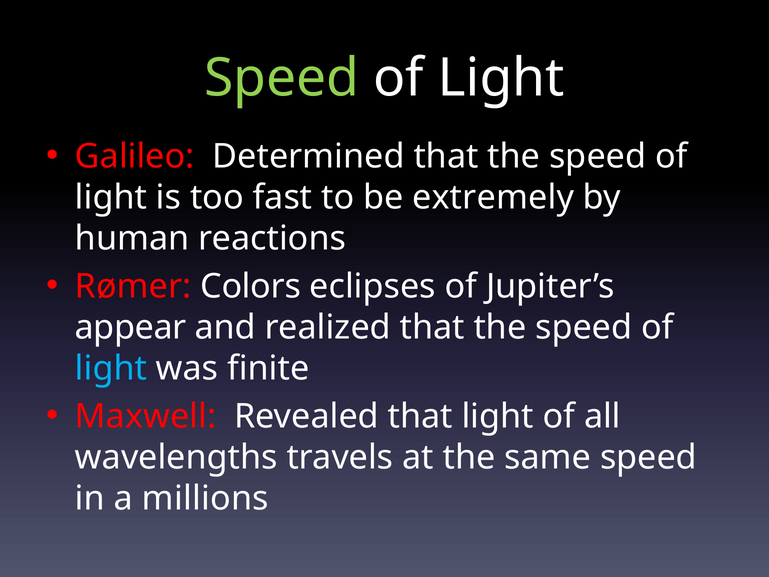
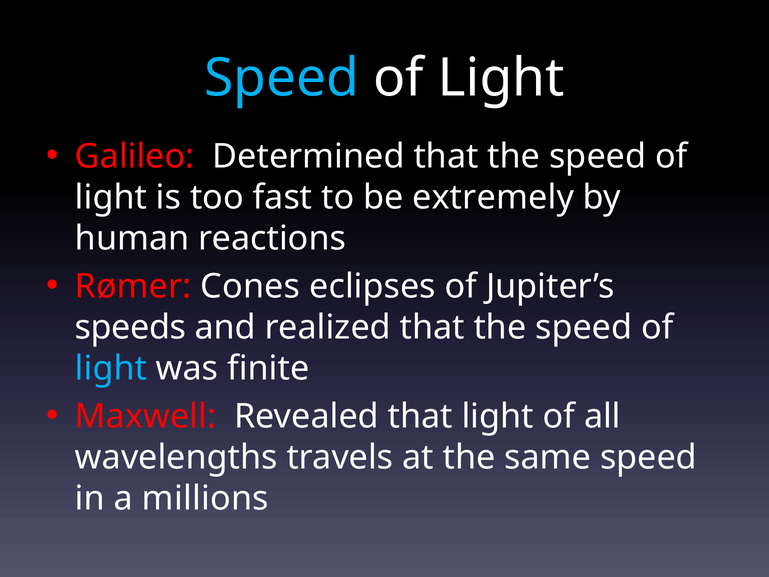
Speed colour: light green -> light blue (282, 78)
Colors: Colors -> Cones (250, 286)
appear: appear -> speeds (131, 327)
